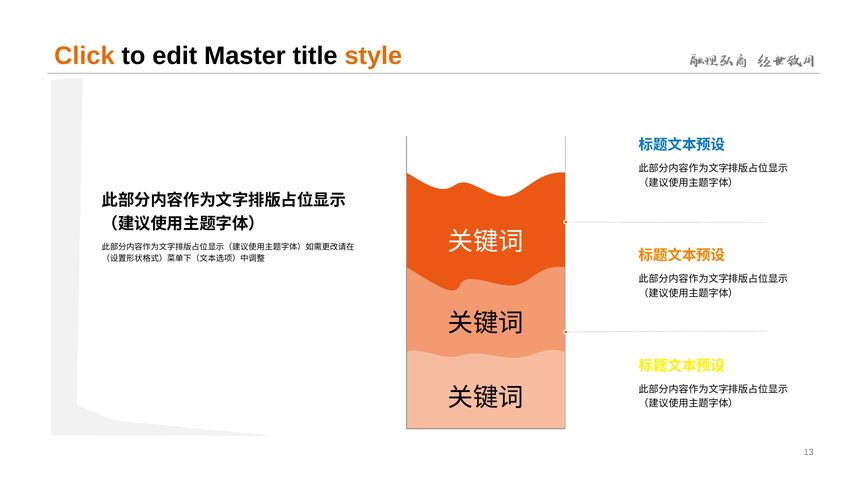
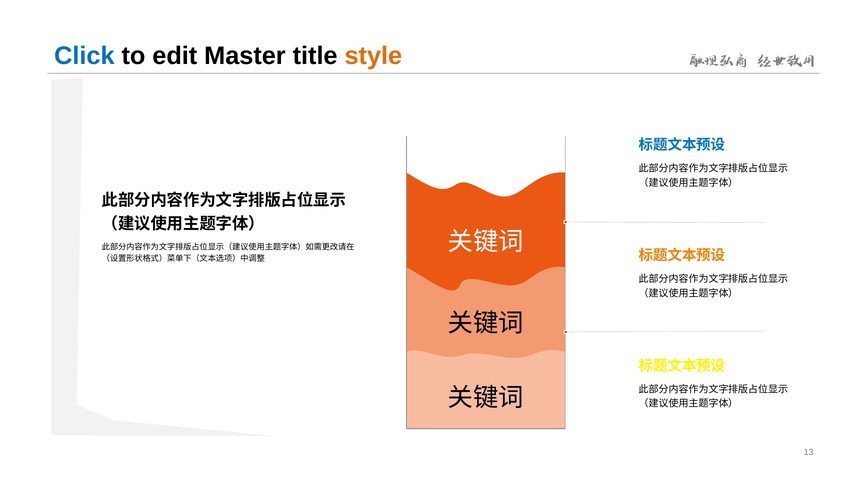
Click colour: orange -> blue (84, 56)
